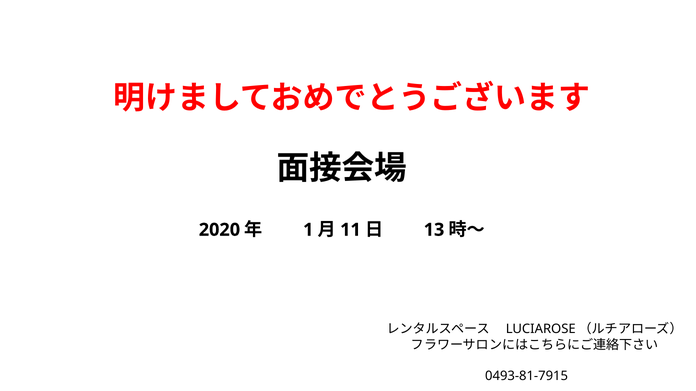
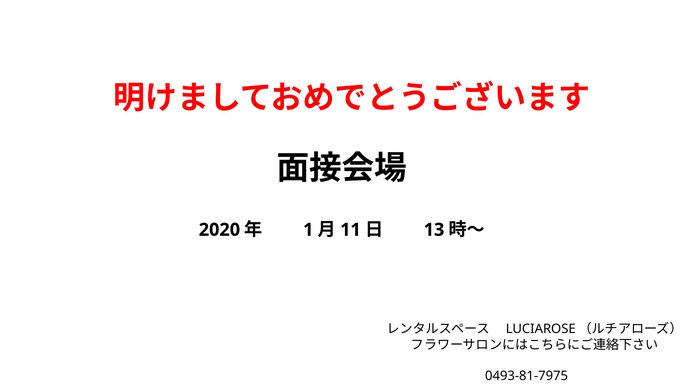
0493-81-7915: 0493-81-7915 -> 0493-81-7975 (527, 377)
